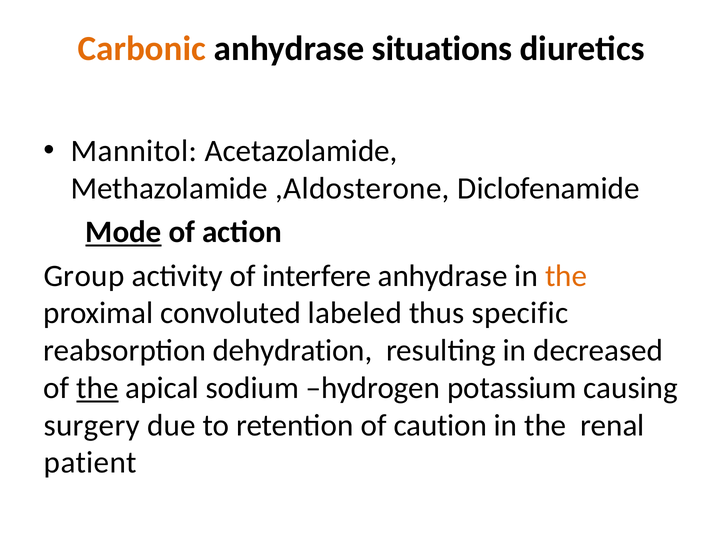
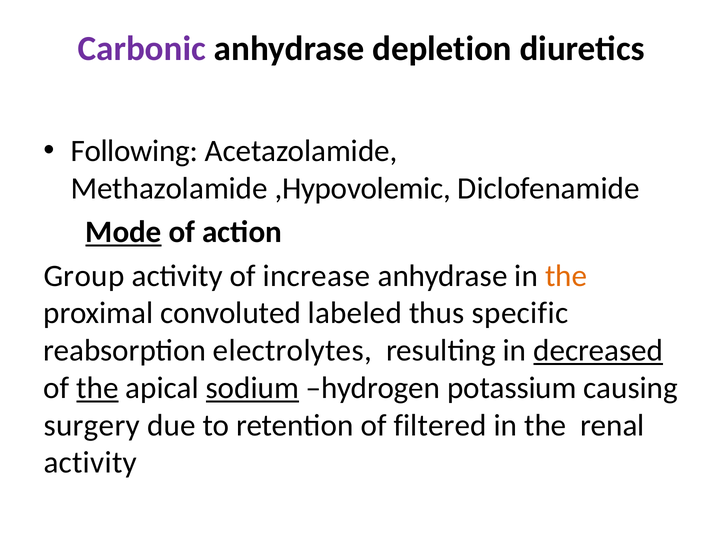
Carbonic colour: orange -> purple (142, 49)
situations: situations -> depletion (442, 49)
Mannitol: Mannitol -> Following (134, 151)
,Aldosterone: ,Aldosterone -> ,Hypovolemic (363, 188)
interfere: interfere -> increase (317, 276)
dehydration: dehydration -> electrolytes (292, 351)
decreased underline: none -> present (598, 351)
sodium underline: none -> present (252, 388)
caution: caution -> filtered (440, 425)
patient: patient -> activity (90, 463)
